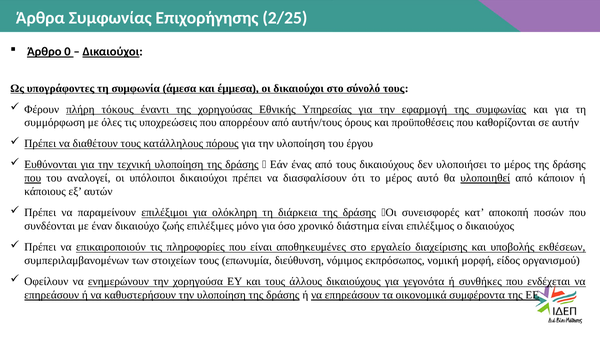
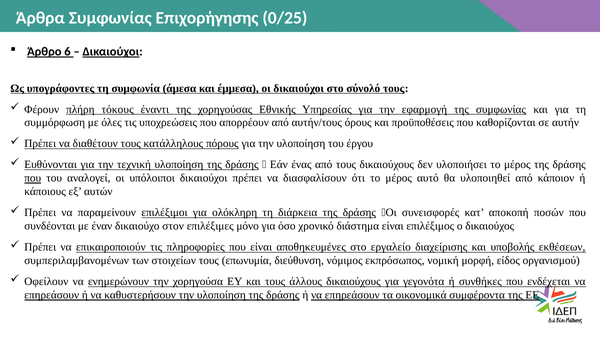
2/25: 2/25 -> 0/25 (285, 18)
0: 0 -> 6 (68, 52)
υλοποιηθεί underline: present -> none (485, 178)
ζωής: ζωής -> στον (173, 226)
